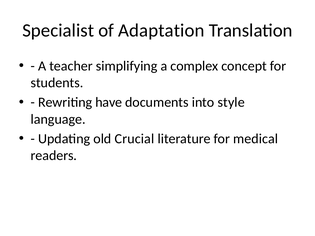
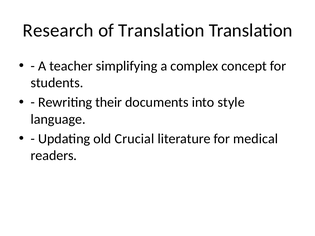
Specialist: Specialist -> Research (58, 30)
of Adaptation: Adaptation -> Translation (161, 30)
have: have -> their (109, 102)
